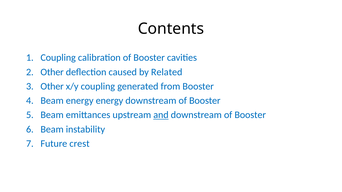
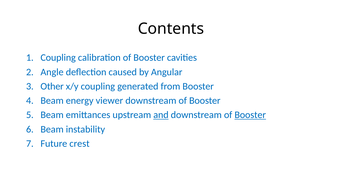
Other: Other -> Angle (52, 72)
Related: Related -> Angular (167, 72)
energy energy: energy -> viewer (109, 101)
Booster underline: none -> present (250, 115)
